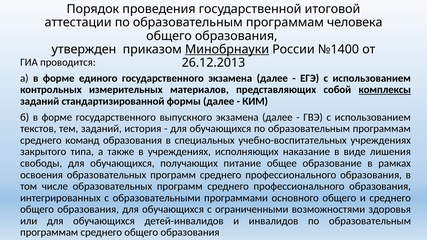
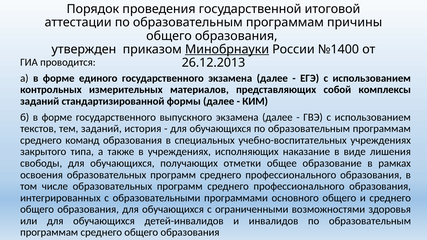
человека: человека -> причины (355, 22)
комплексы underline: present -> none (385, 90)
питание: питание -> отметки (242, 163)
